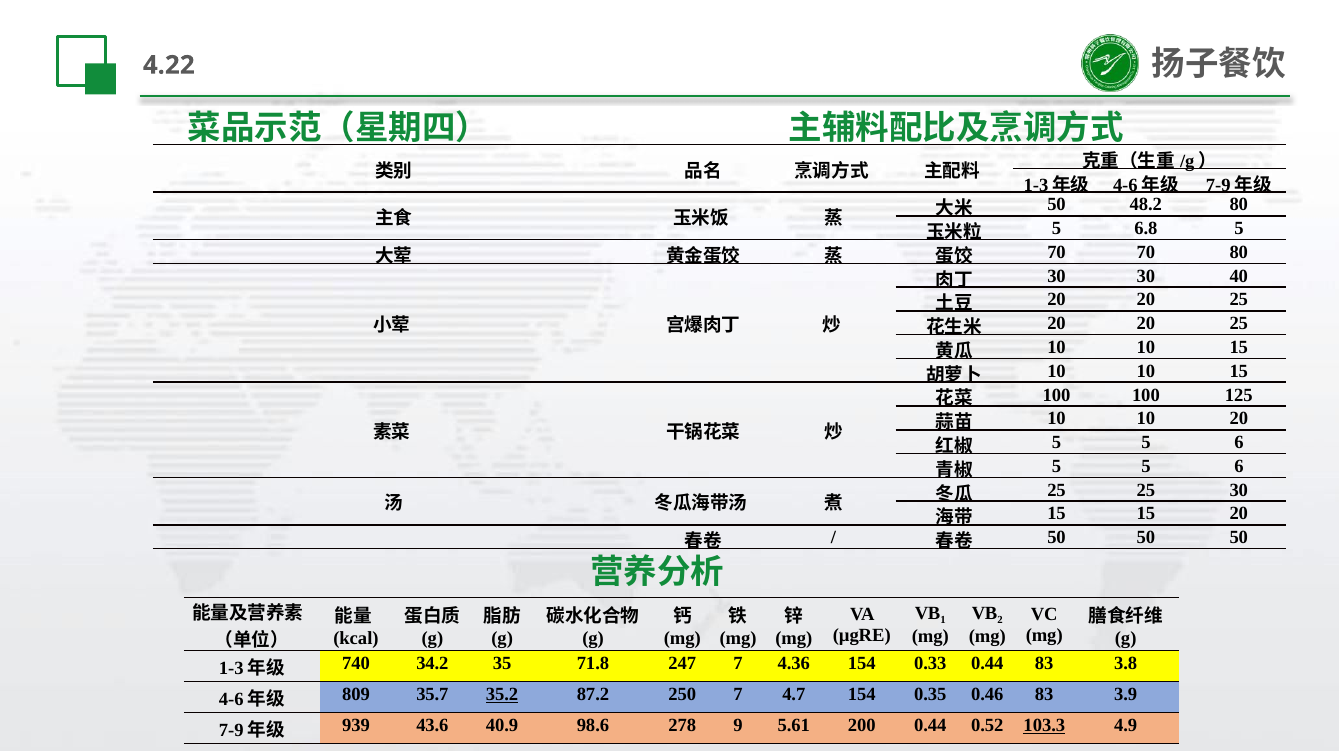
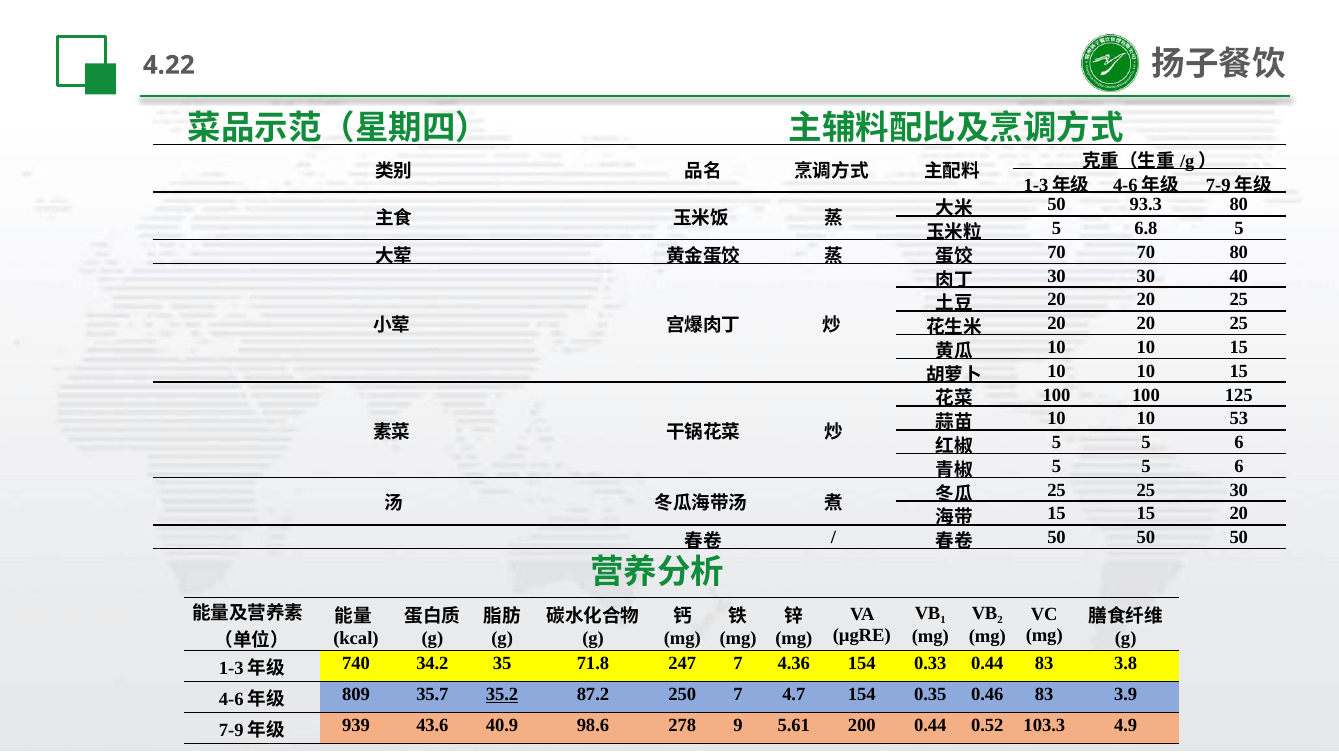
48.2: 48.2 -> 93.3 (1146, 205)
10 20: 20 -> 53 (1239, 419)
103.3 underline: present -> none (1044, 726)
